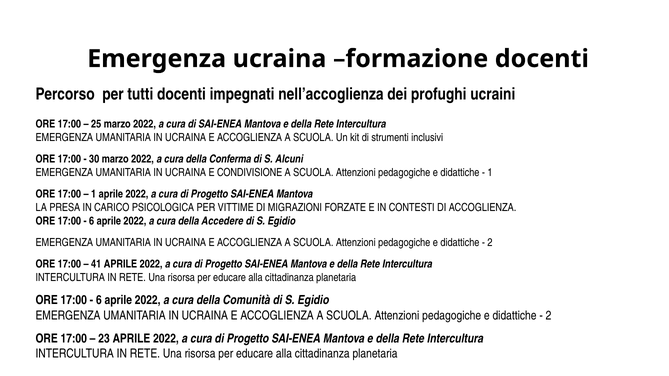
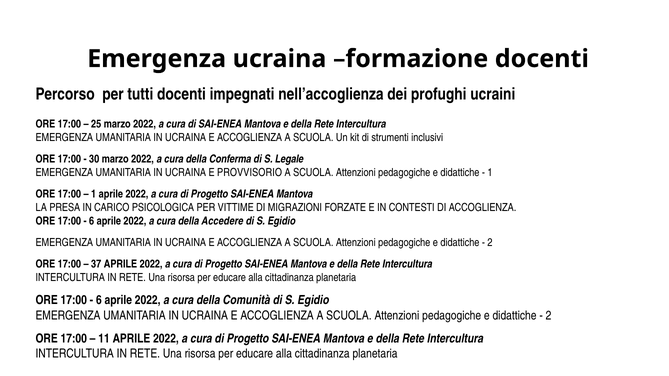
Alcuni: Alcuni -> Legale (289, 159)
CONDIVISIONE: CONDIVISIONE -> PROVVISORIO (250, 173)
41: 41 -> 37 (96, 265)
23: 23 -> 11 (104, 339)
